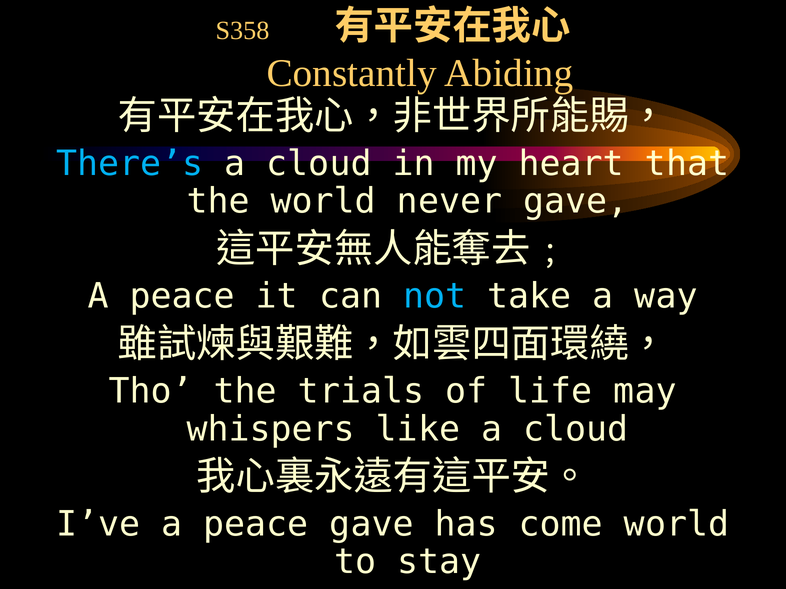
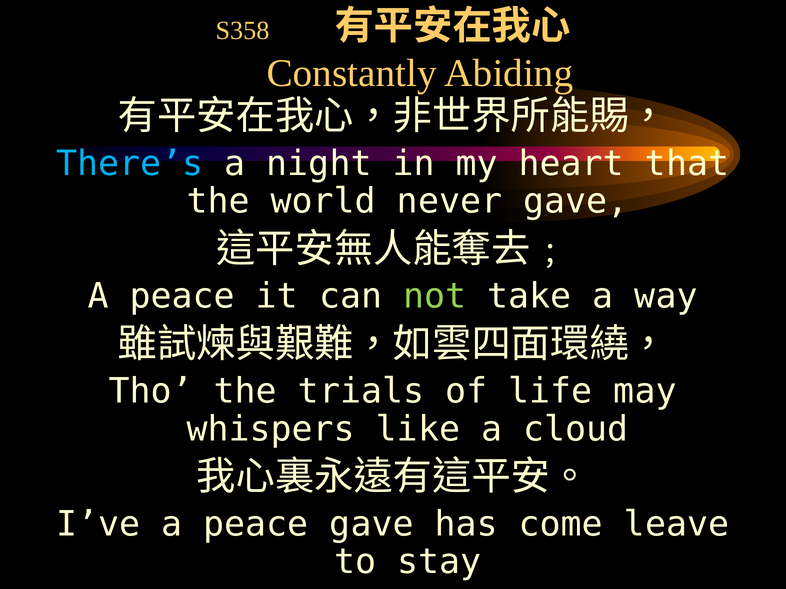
cloud: cloud -> night (319, 164)
not colour: light blue -> light green (435, 297)
come world: world -> leave (677, 524)
